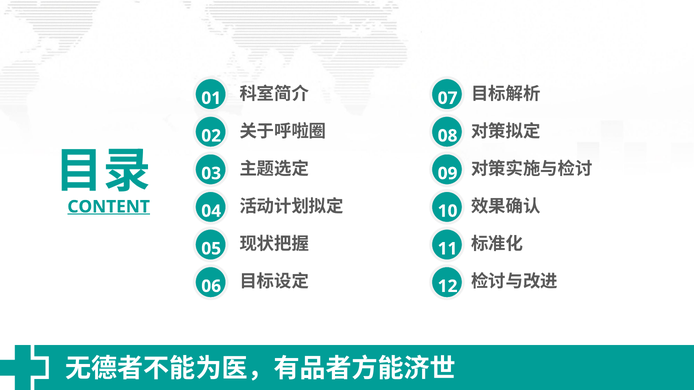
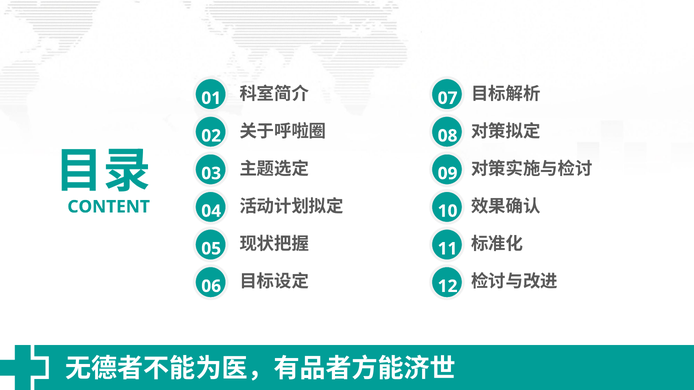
CONTENT underline: present -> none (109, 207)
